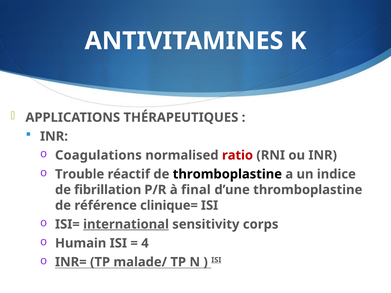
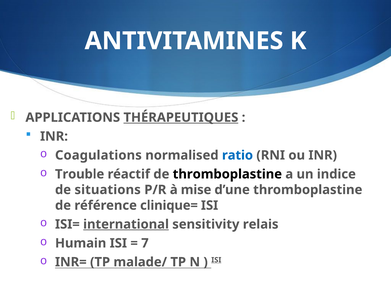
THÉRAPEUTIQUES underline: none -> present (181, 118)
ratio colour: red -> blue (237, 155)
fibrillation: fibrillation -> situations (108, 190)
final: final -> mise (196, 190)
corps: corps -> relais (261, 224)
4: 4 -> 7 (145, 243)
